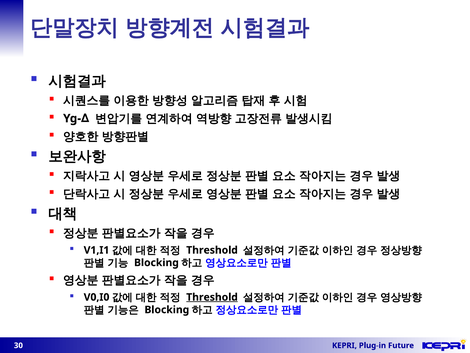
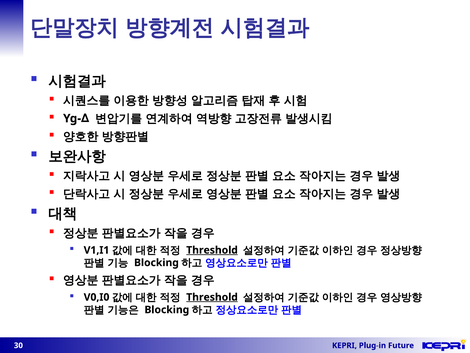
Threshold underline: none -> present (212, 250)
